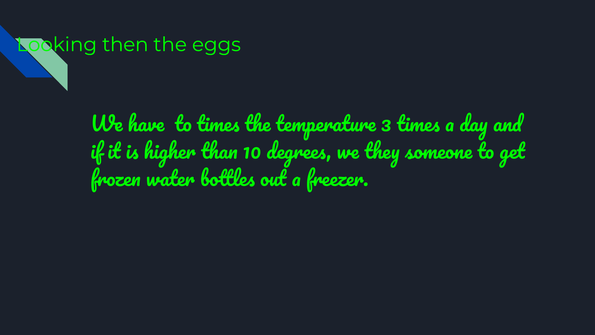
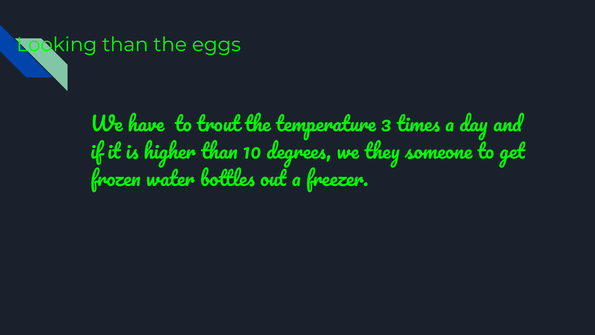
Looking then: then -> than (125, 45)
to times: times -> trout (218, 125)
